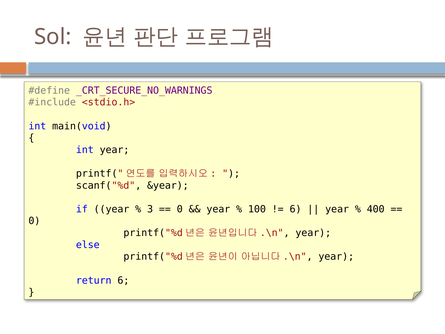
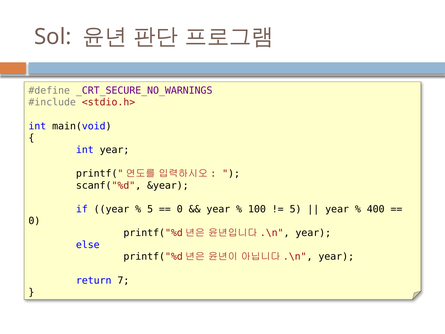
3: 3 -> 5 (150, 209)
6: 6 -> 5 (296, 209)
return 6: 6 -> 7 (123, 280)
